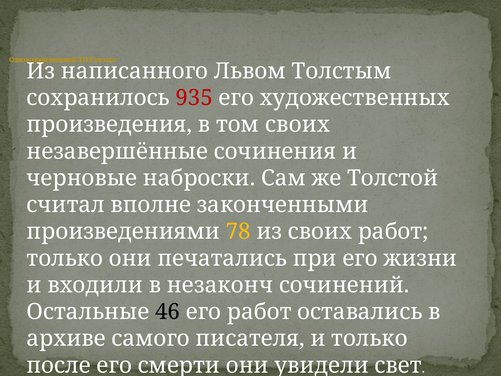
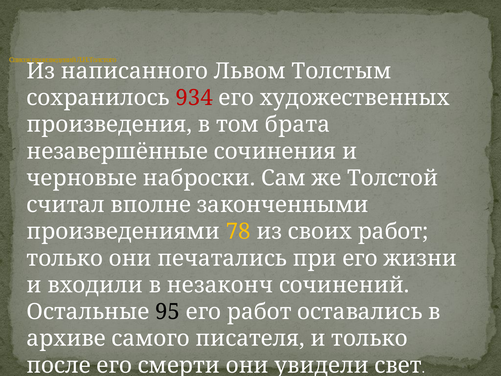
935: 935 -> 934 (194, 98)
том своих: своих -> брата (298, 125)
46: 46 -> 95 (168, 312)
